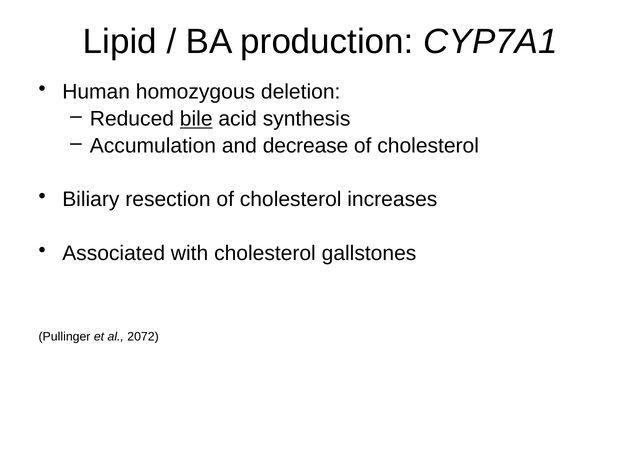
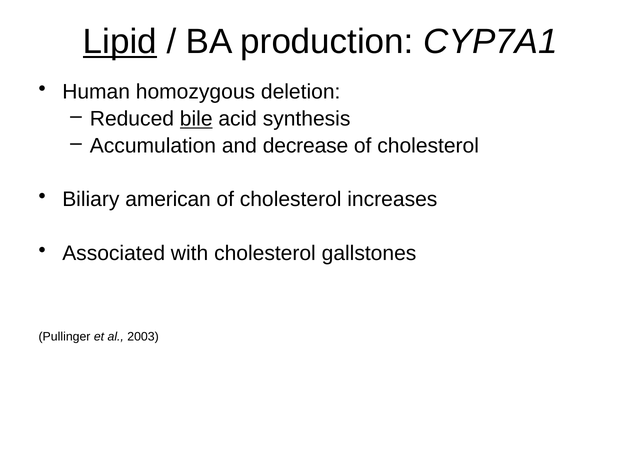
Lipid underline: none -> present (120, 42)
resection: resection -> american (168, 200)
2072: 2072 -> 2003 (143, 337)
